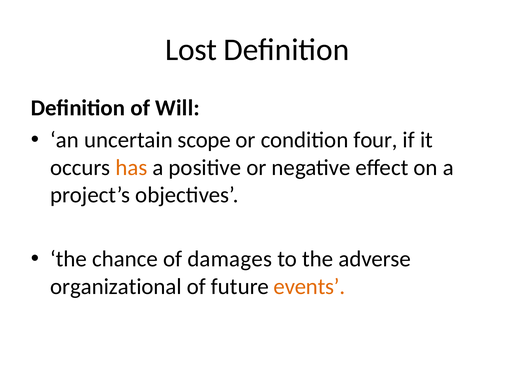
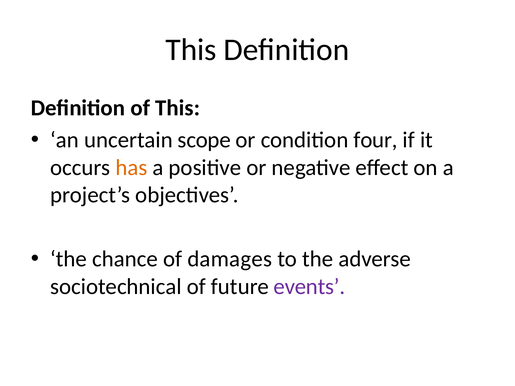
Lost: Lost -> This (191, 50)
of Will: Will -> This (178, 108)
organizational: organizational -> sociotechnical (116, 287)
events colour: orange -> purple (309, 287)
